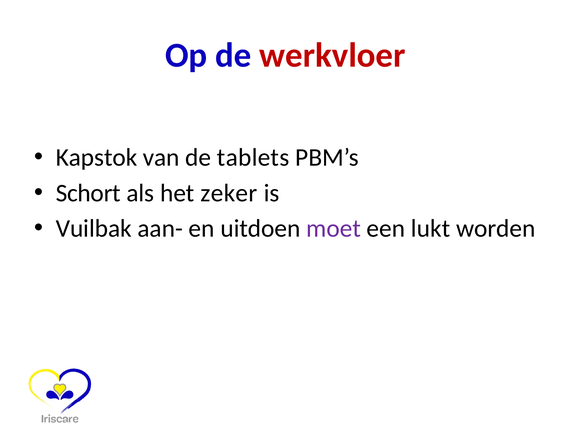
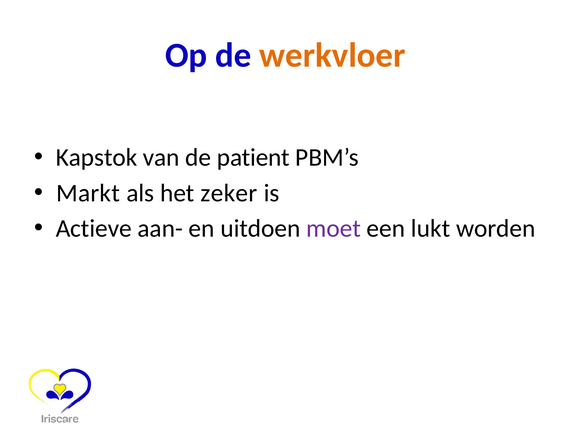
werkvloer colour: red -> orange (332, 55)
tablets: tablets -> patient (253, 158)
Schort: Schort -> Markt (88, 193)
Vuilbak: Vuilbak -> Actieve (94, 229)
